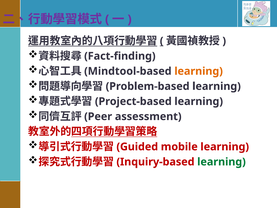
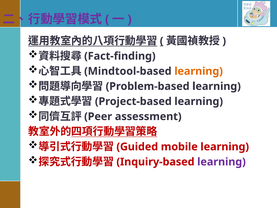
learning colour: green -> purple (222, 162)
